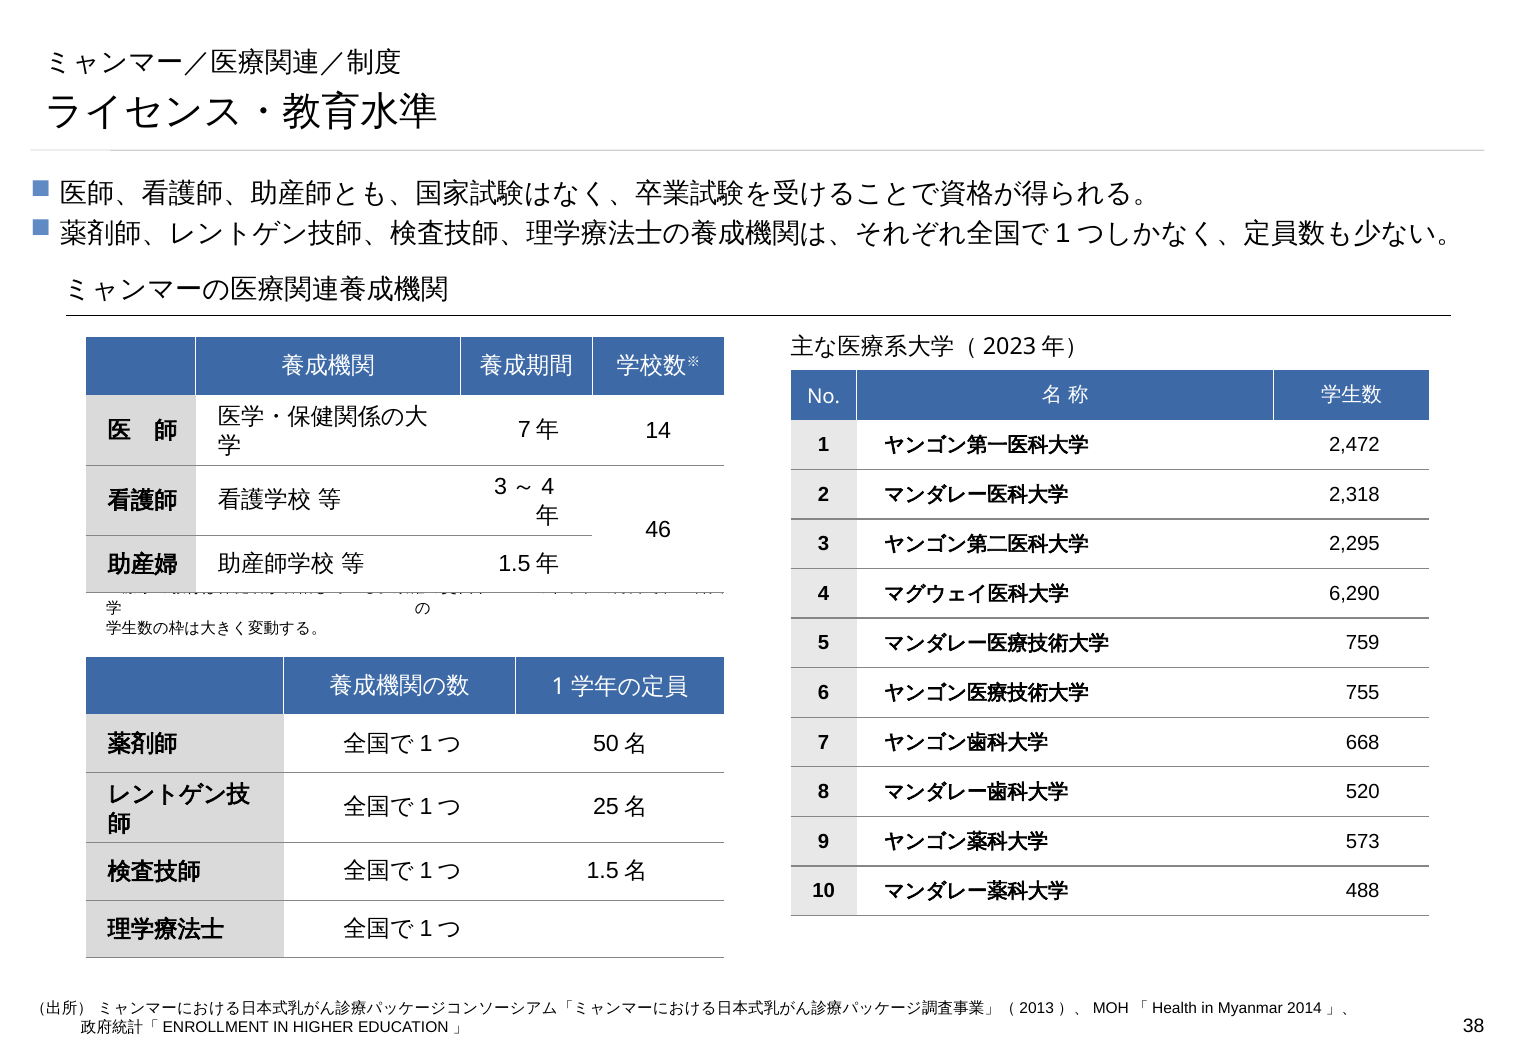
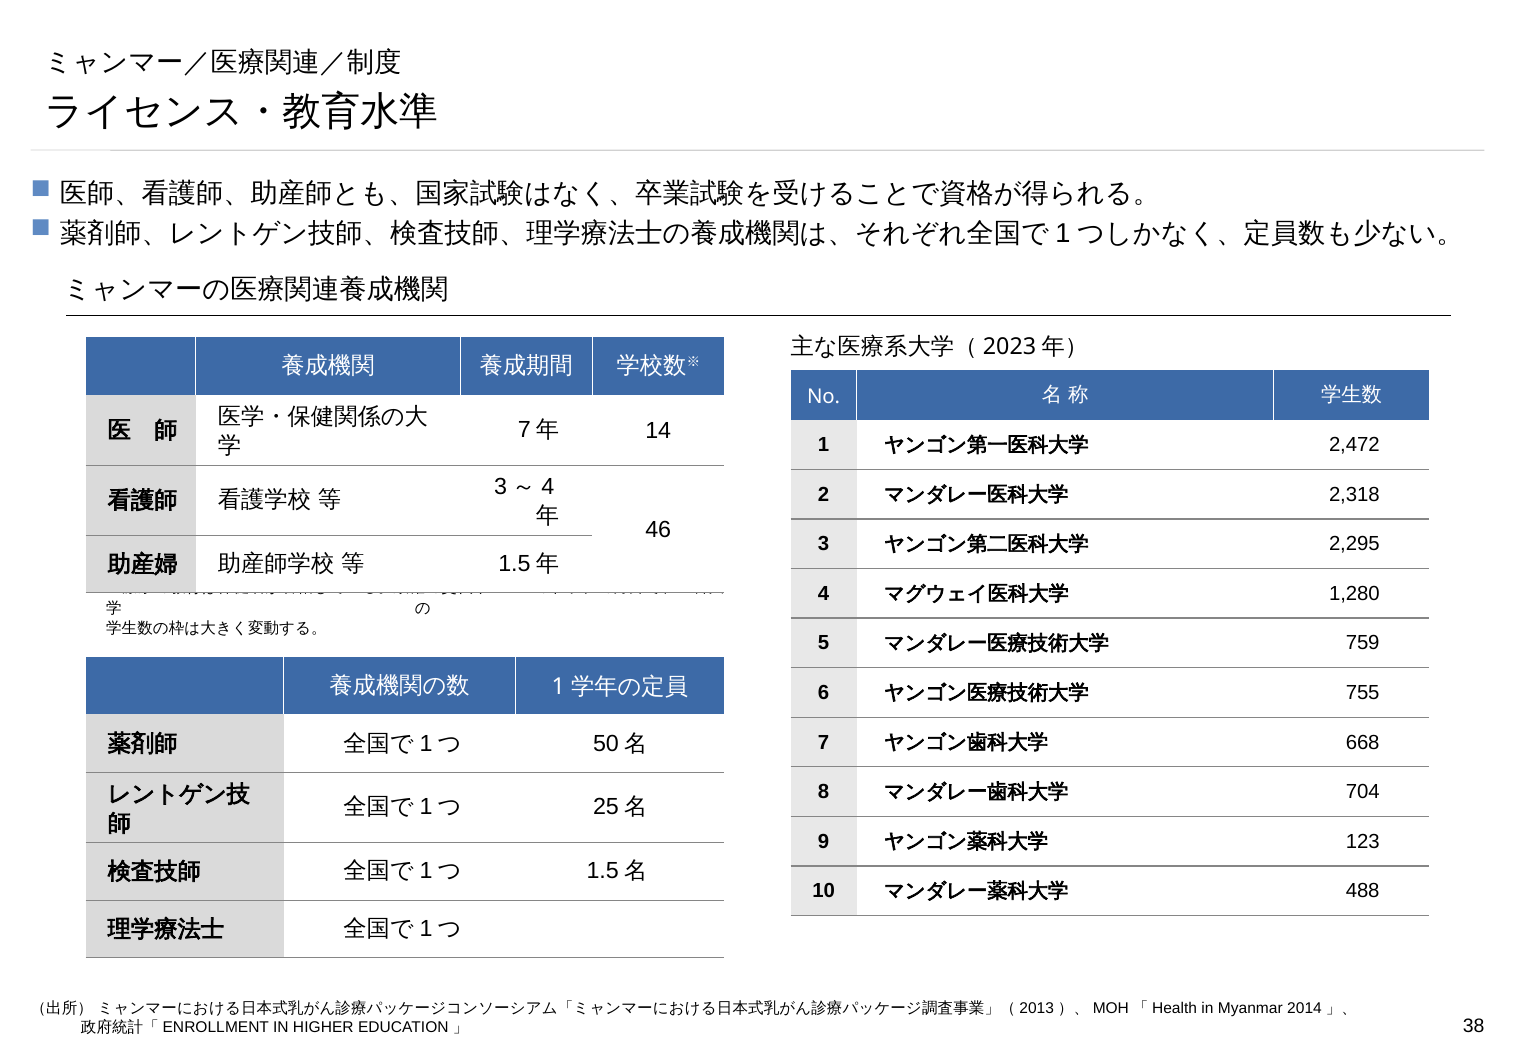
6,290: 6,290 -> 1,280 (1354, 594)
520: 520 -> 704 (1363, 792)
573: 573 -> 123 (1363, 841)
